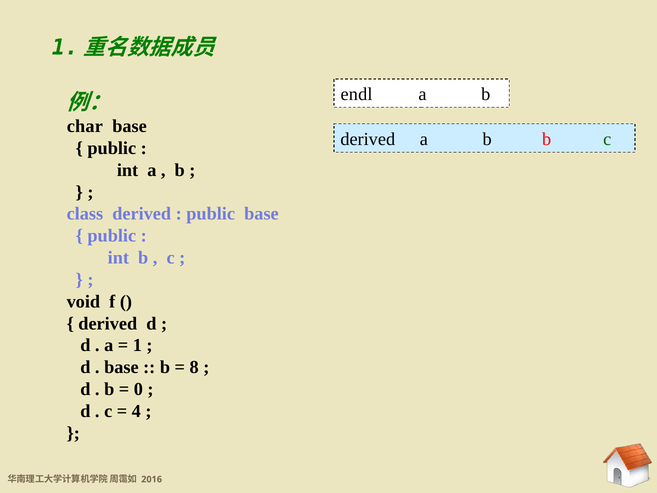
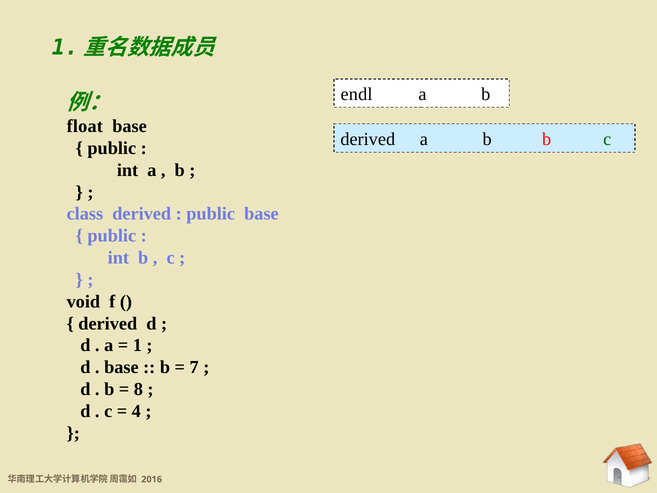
char: char -> float (85, 126)
8: 8 -> 7 (194, 367)
0: 0 -> 8 (138, 389)
